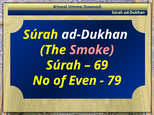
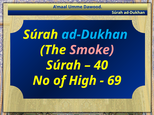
ad-Dukhan colour: white -> light blue (95, 35)
69: 69 -> 40 (101, 66)
Even: Even -> High (83, 81)
79: 79 -> 69 (114, 81)
